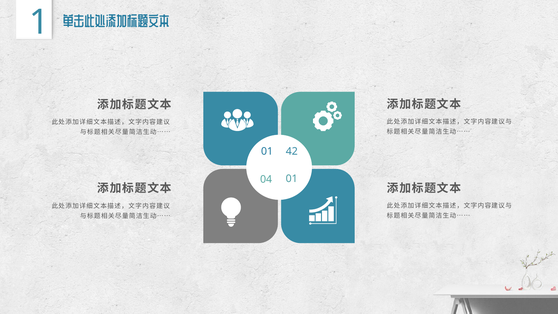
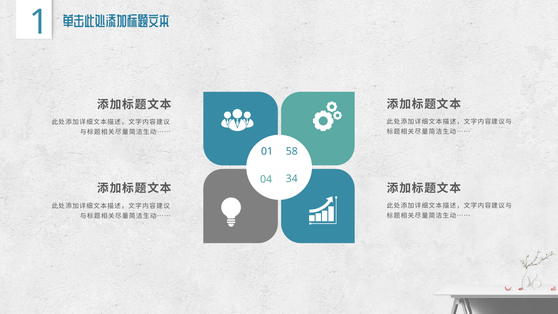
42: 42 -> 58 (292, 151)
04 01: 01 -> 34 (292, 179)
